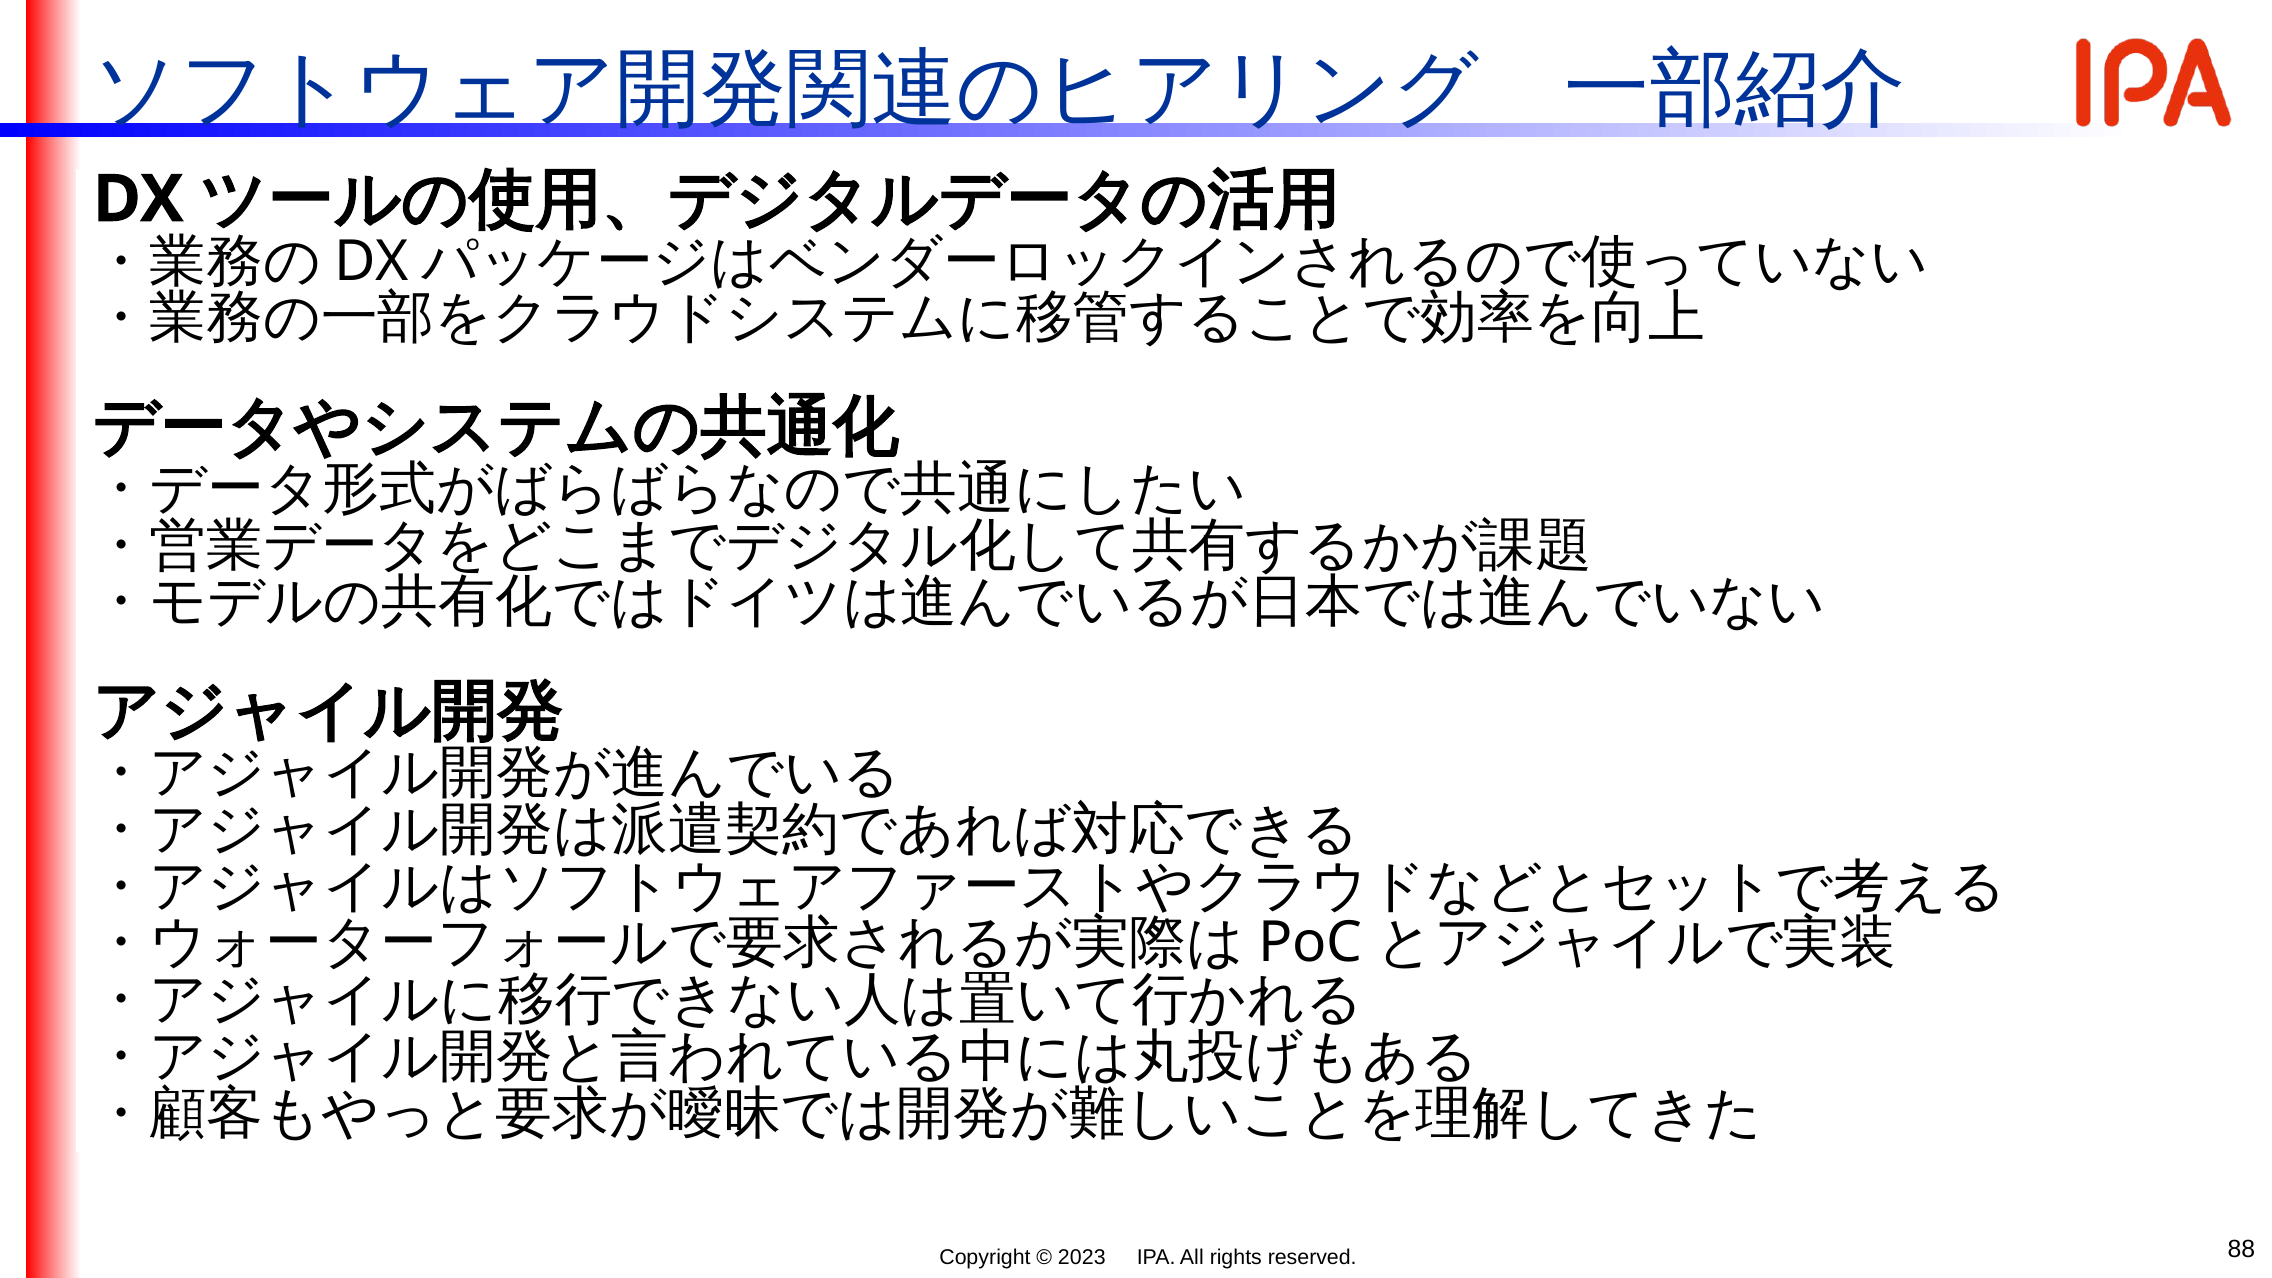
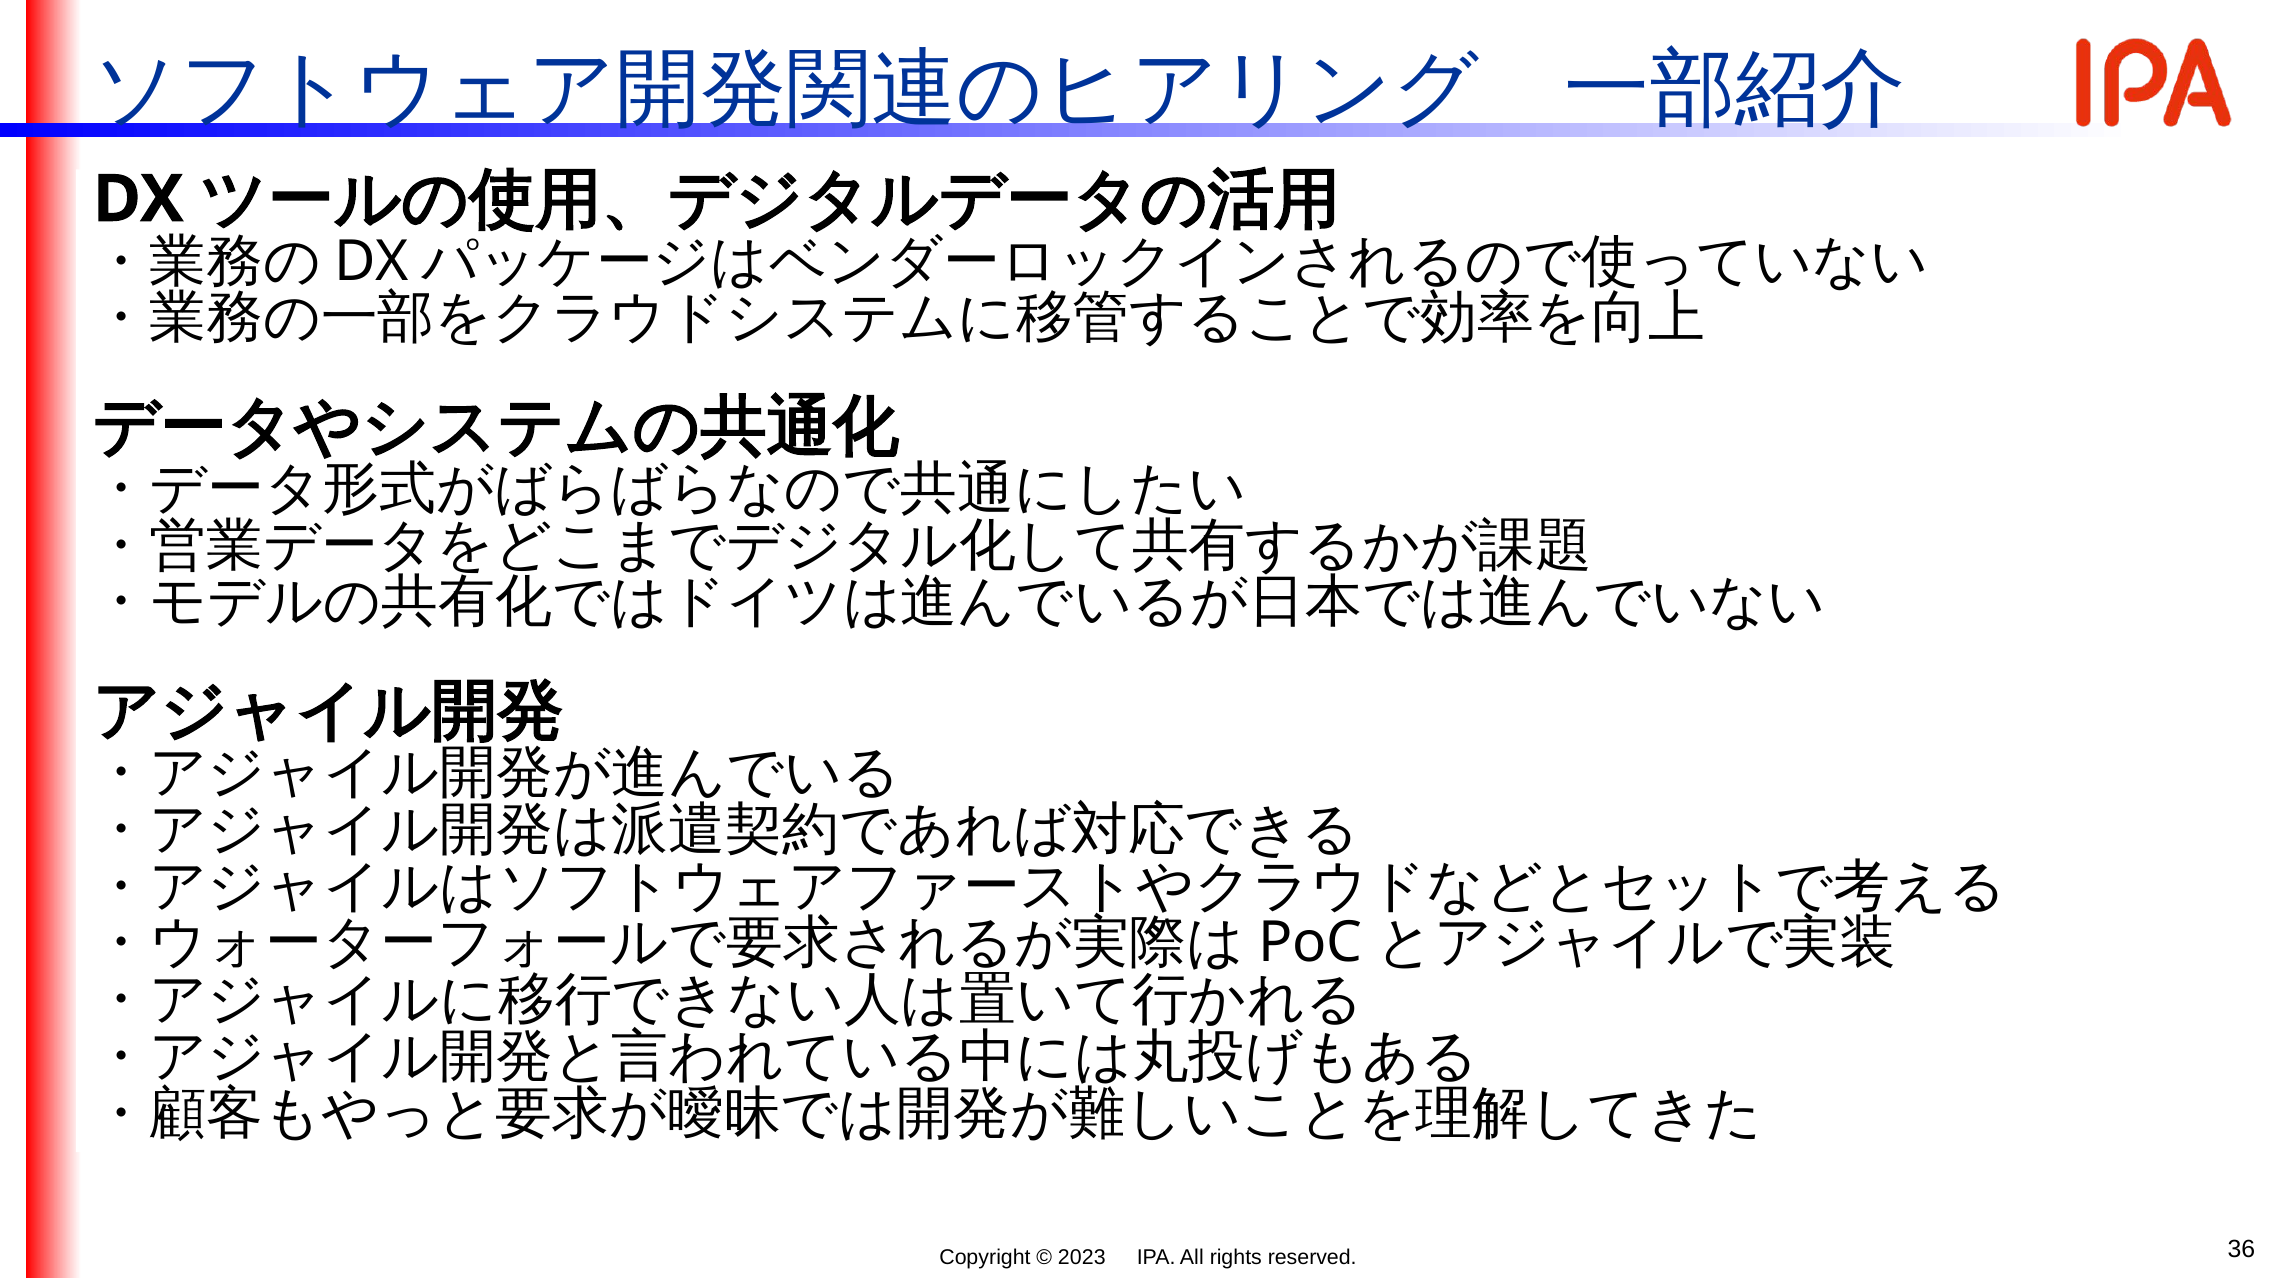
88: 88 -> 36 (2241, 1250)
